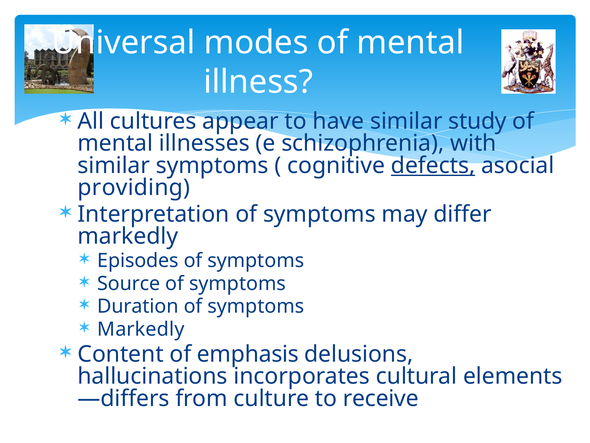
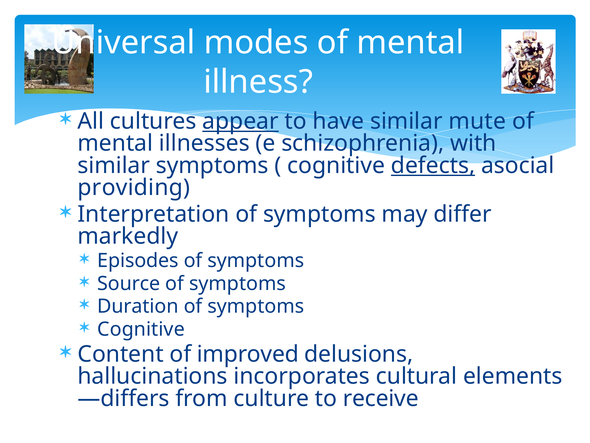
appear underline: none -> present (240, 121)
study: study -> mute (477, 121)
Markedly: Markedly -> Cognitive (141, 329)
emphasis: emphasis -> improved (248, 354)
